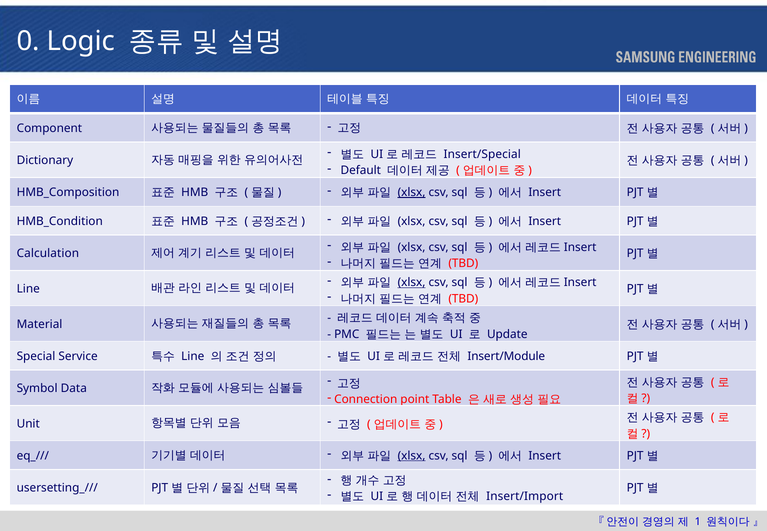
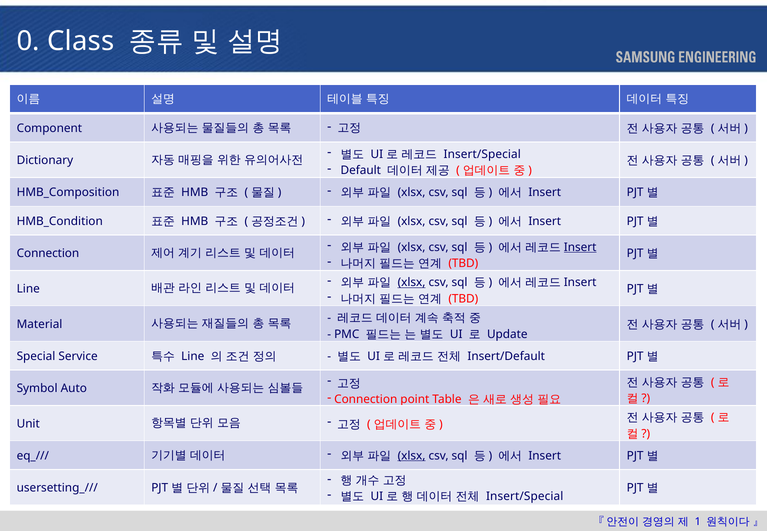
Logic: Logic -> Class (81, 41)
xlsx underline: present -> none (412, 193)
Insert underline: none -> present (580, 247)
Calculation: Calculation -> Connection (48, 253)
Insert/Module: Insert/Module -> Insert/Default (506, 356)
Data: Data -> Auto (74, 388)
Insert/Import: Insert/Import -> Insert/Special (525, 497)
